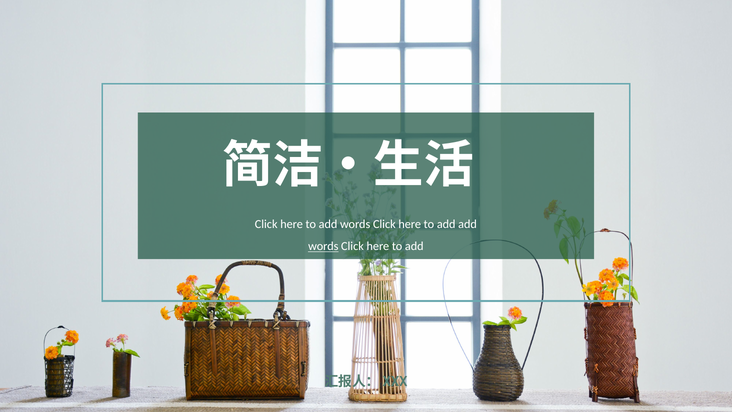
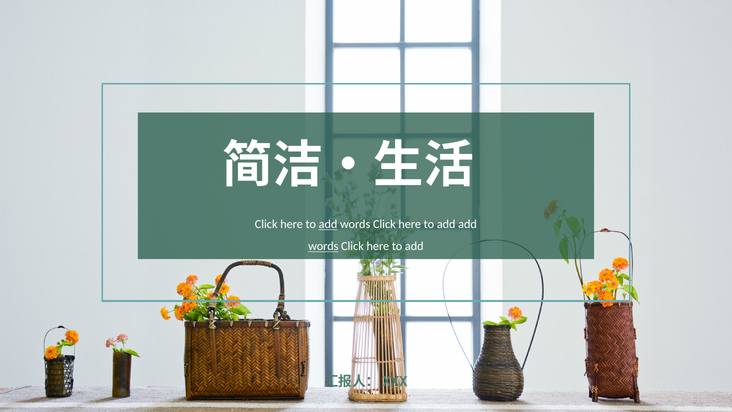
add underline: none -> present (328, 224)
